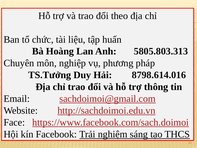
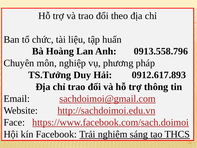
5805.803.313: 5805.803.313 -> 0913.558.796 (161, 51)
8798.614.016: 8798.614.016 -> 0912.617.893 (159, 75)
